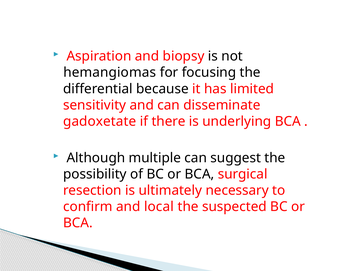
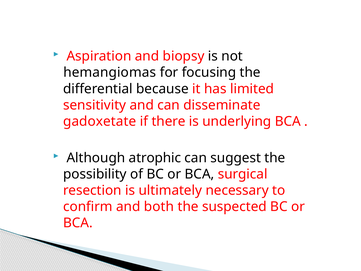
multiple: multiple -> atrophic (155, 158)
local: local -> both (159, 207)
